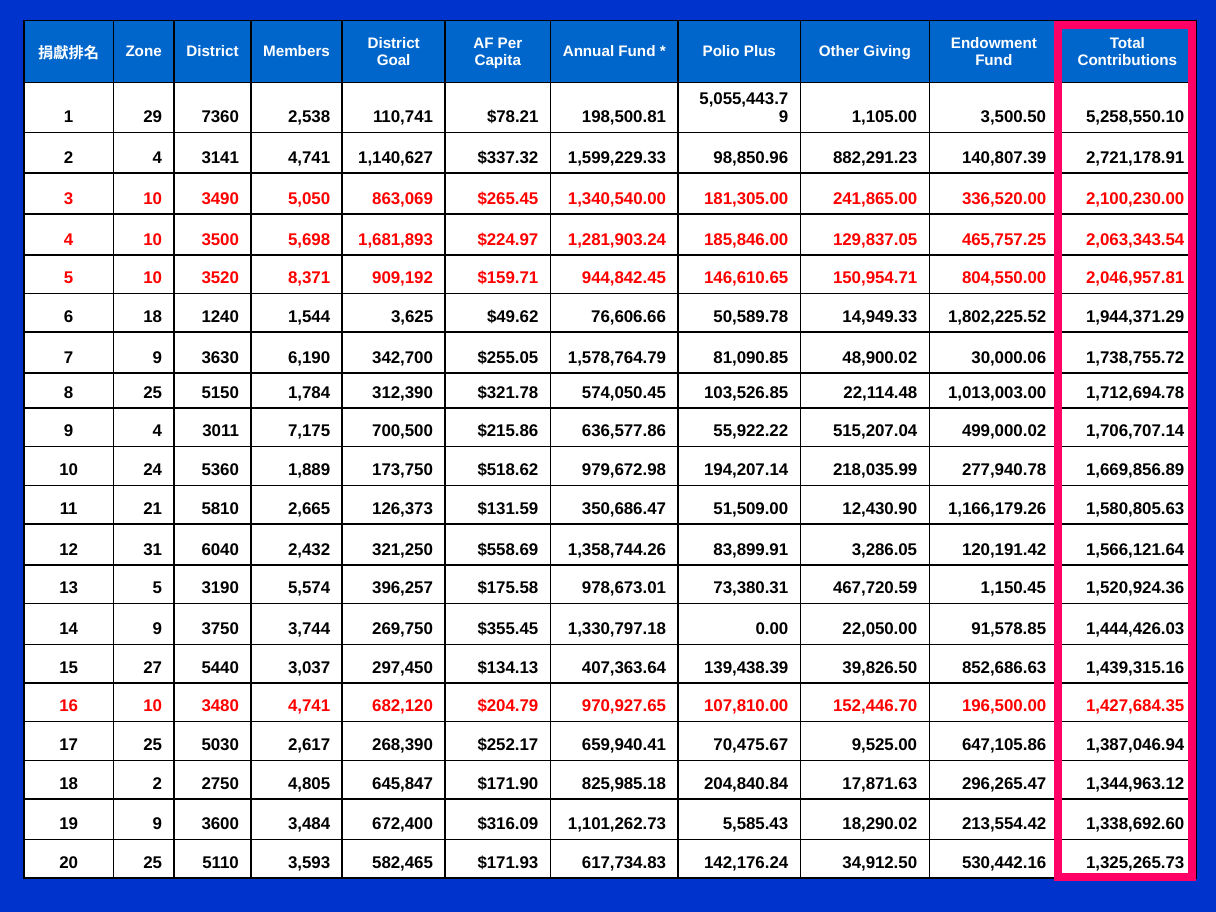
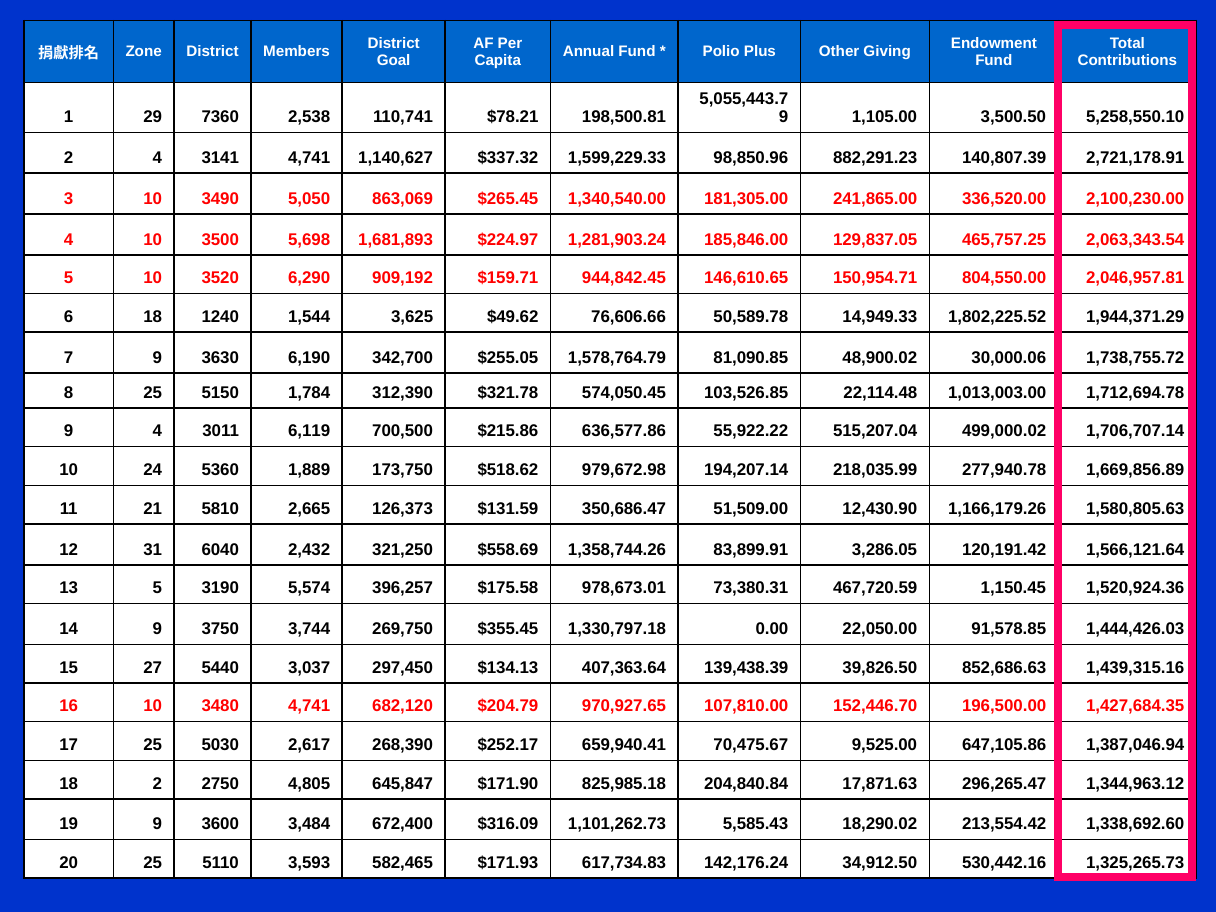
8,371: 8,371 -> 6,290 (309, 278)
7,175: 7,175 -> 6,119 (309, 431)
